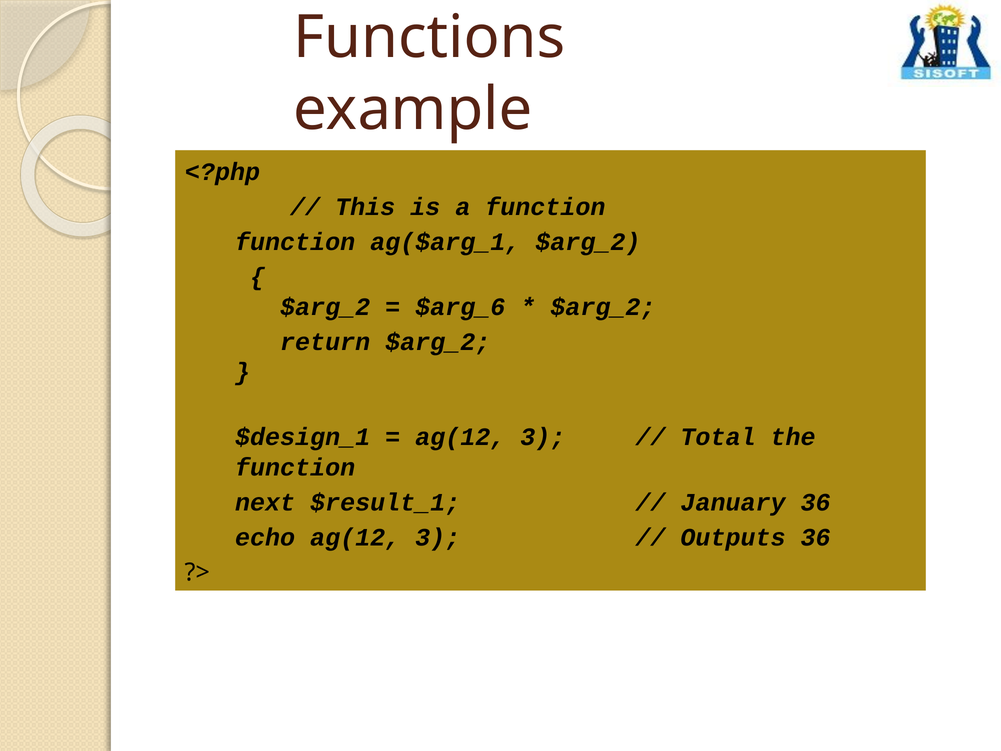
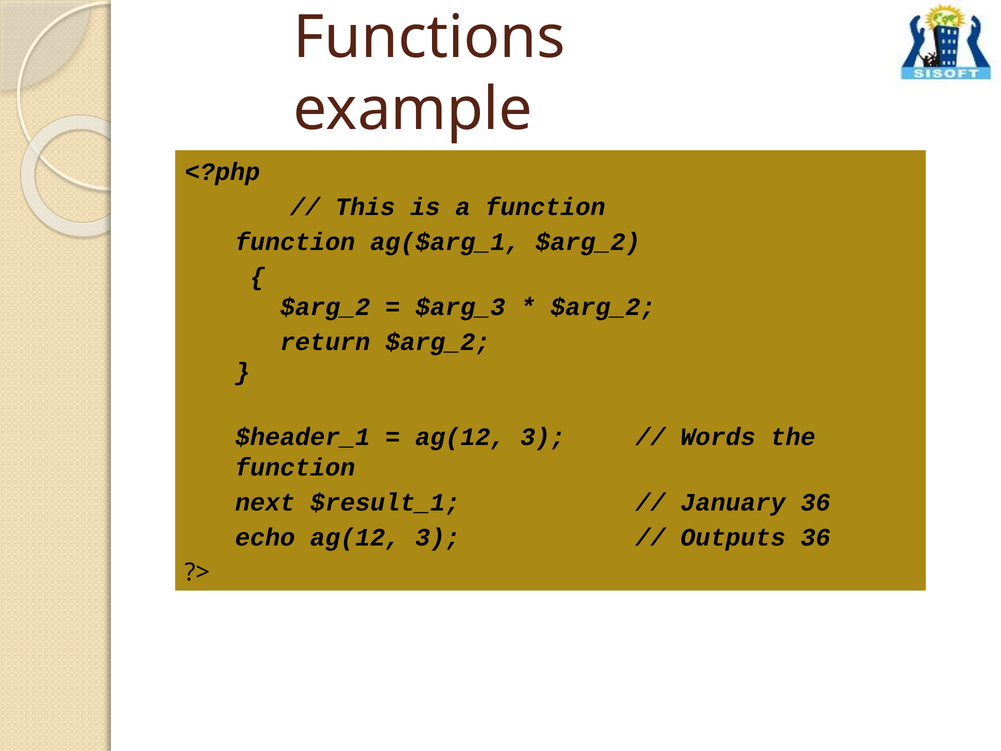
$arg_6: $arg_6 -> $arg_3 (460, 307)
$design_1: $design_1 -> $header_1 (303, 437)
Total: Total -> Words (718, 437)
